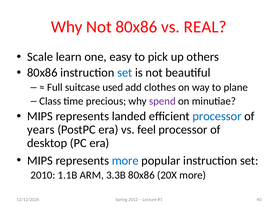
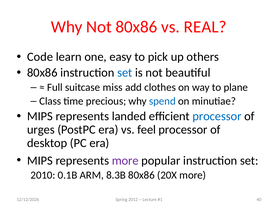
Scale: Scale -> Code (40, 57)
used: used -> miss (113, 87)
spend colour: purple -> blue (162, 101)
years: years -> urges (41, 129)
more colour: blue -> purple (125, 160)
1.1B: 1.1B -> 0.1B (68, 175)
3.3B: 3.3B -> 8.3B (116, 175)
